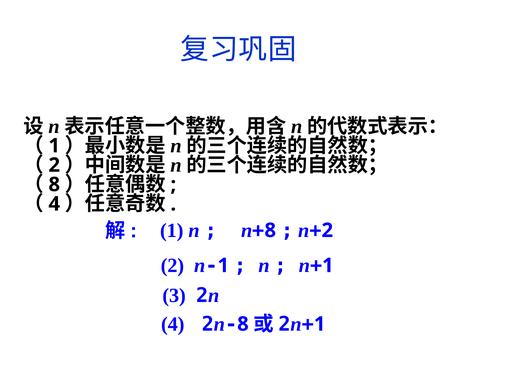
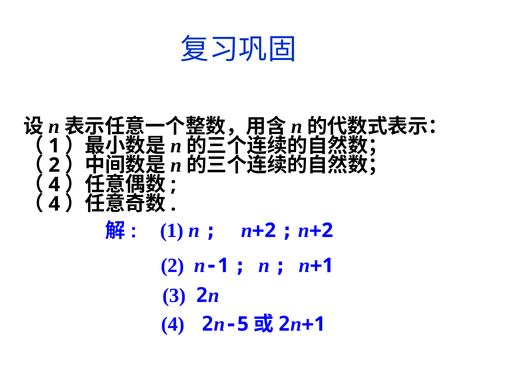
8: 8 -> 4 (54, 185)
8: 8 -> 2 (270, 231)
8: 8 -> 5 (243, 324)
